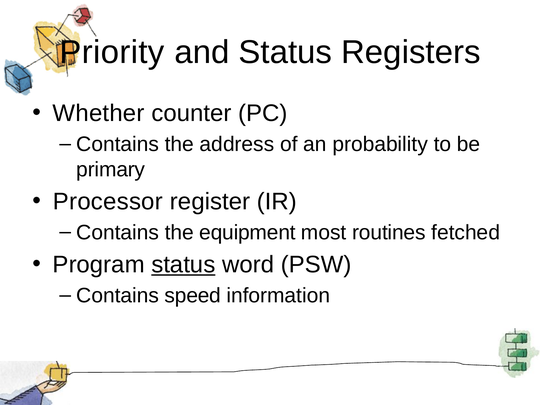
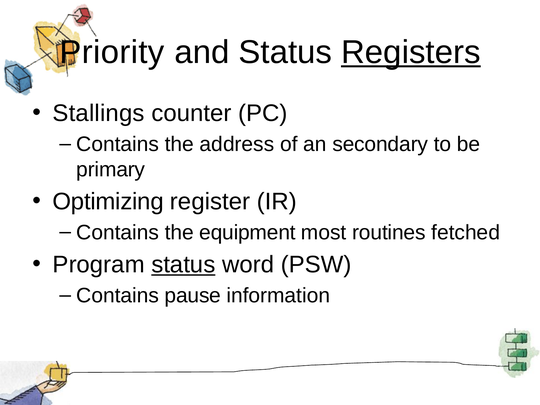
Registers underline: none -> present (411, 52)
Whether: Whether -> Stallings (99, 113)
probability: probability -> secondary (380, 144)
Processor: Processor -> Optimizing (108, 202)
speed: speed -> pause (193, 296)
